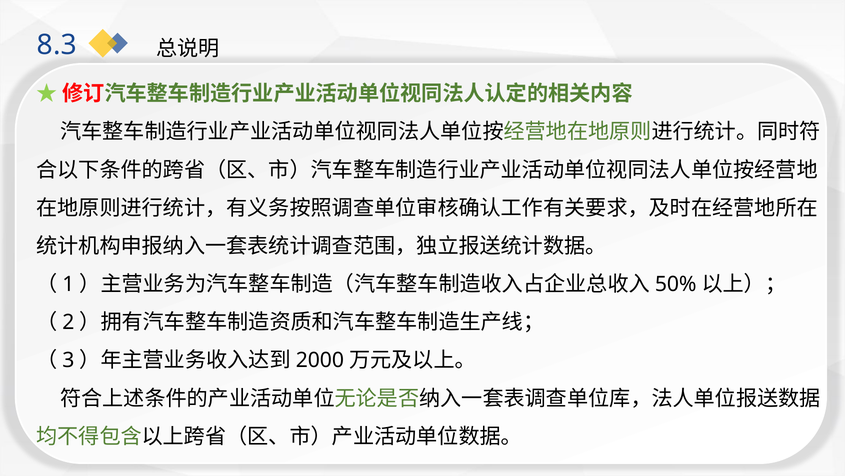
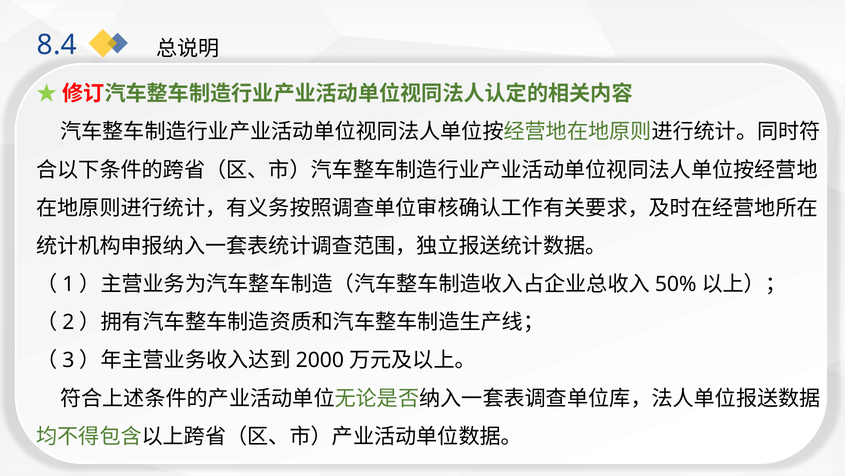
8.3: 8.3 -> 8.4 (57, 45)
